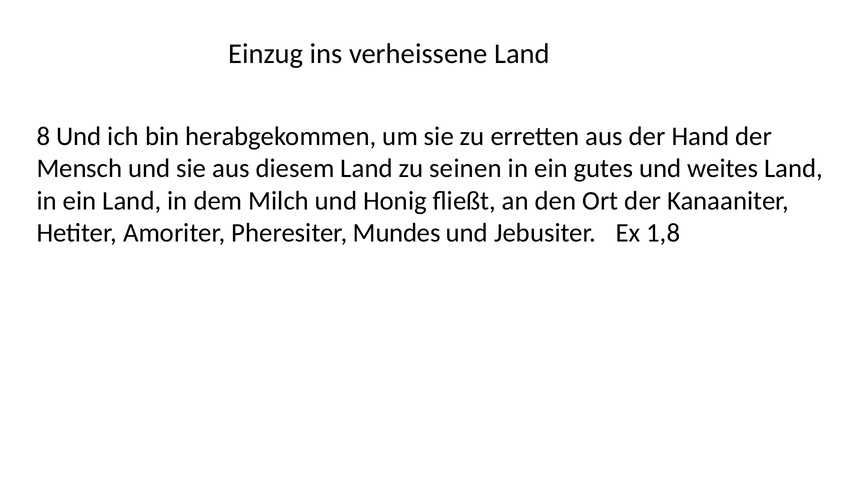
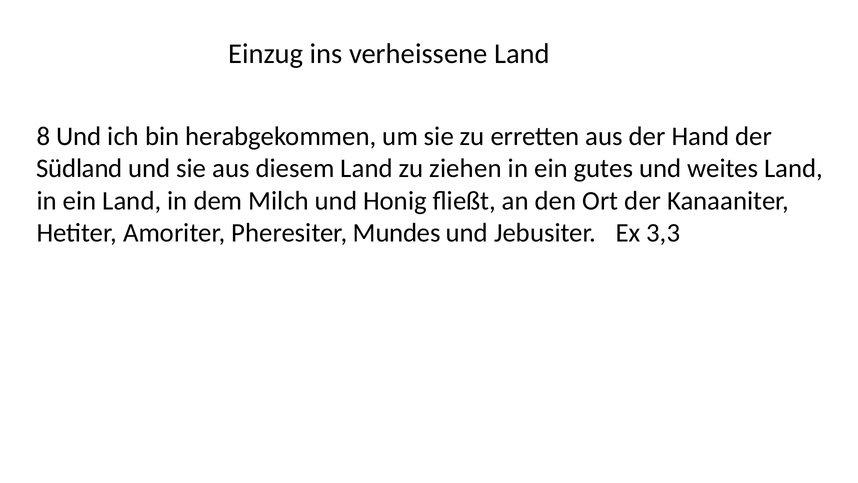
Mensch: Mensch -> Südland (79, 168)
seinen: seinen -> ziehen (466, 168)
1,8: 1,8 -> 3,3 (663, 233)
